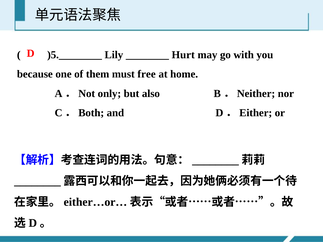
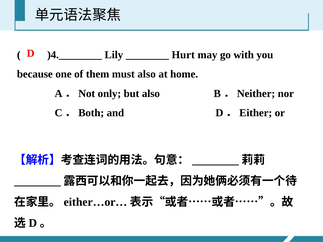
)5.________: )5.________ -> )4.________ (75, 55)
must free: free -> also (147, 74)
